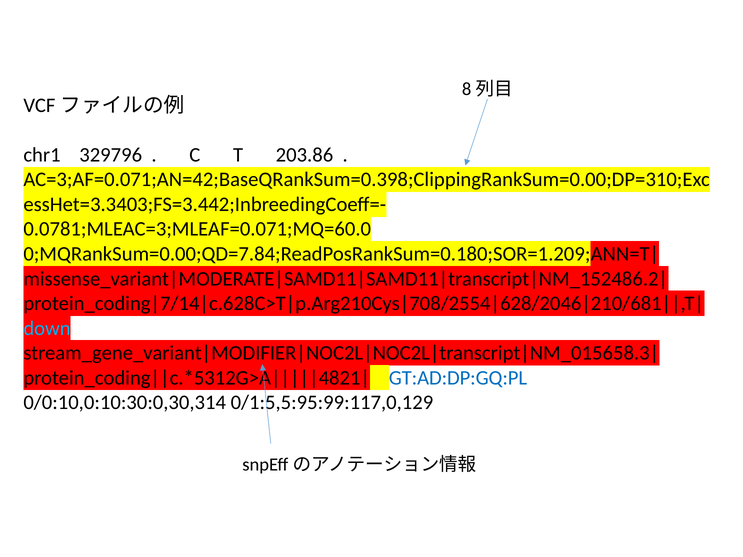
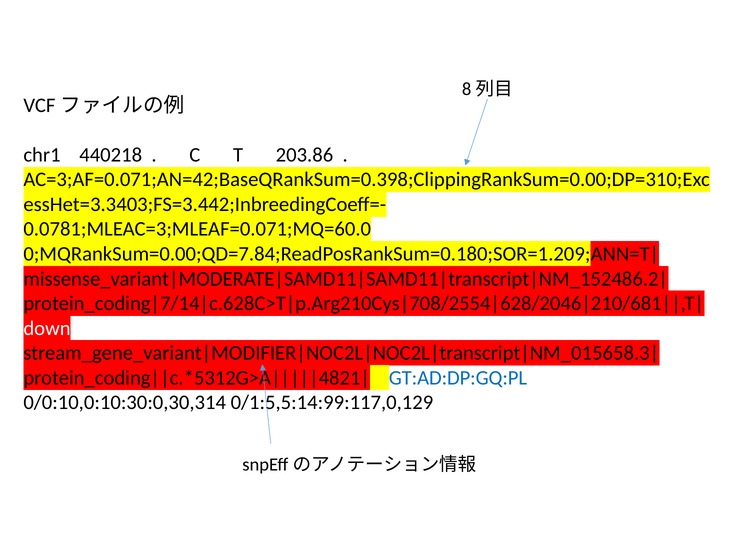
329796: 329796 -> 440218 (111, 155)
down colour: light blue -> white (47, 328)
0/1:5,5:95:99:117,0,129: 0/1:5,5:95:99:117,0,129 -> 0/1:5,5:14:99:117,0,129 (332, 403)
